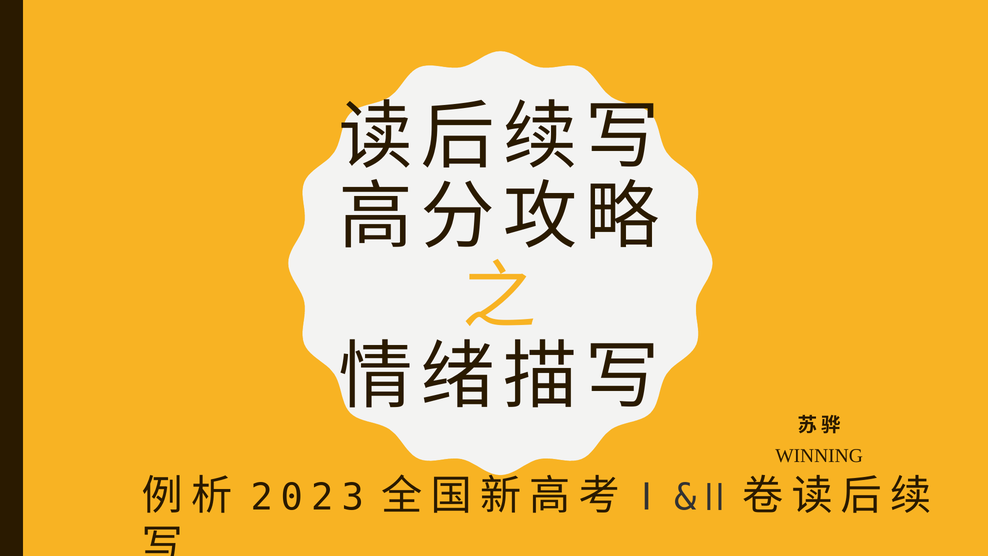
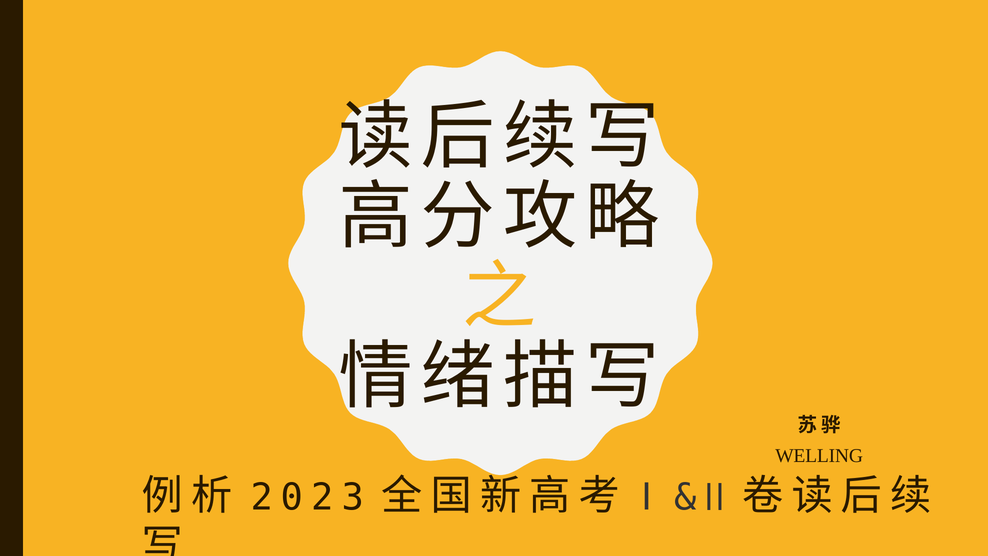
WINNING: WINNING -> WELLING (819, 456)
